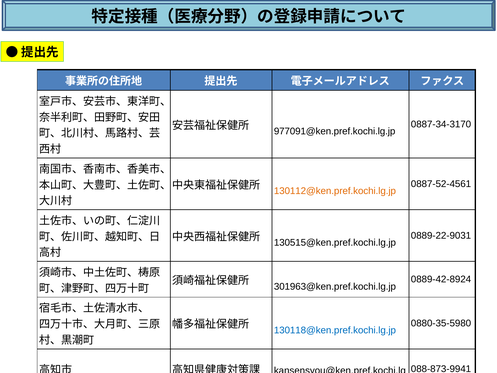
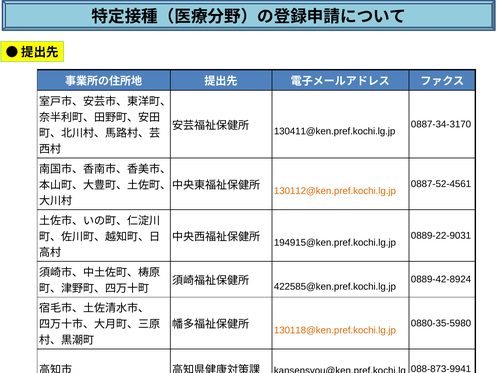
977091@ken.pref.kochi.lg.jp: 977091@ken.pref.kochi.lg.jp -> 130411@ken.pref.kochi.lg.jp (335, 131)
130515@ken.pref.kochi.lg.jp: 130515@ken.pref.kochi.lg.jp -> 194915@ken.pref.kochi.lg.jp (335, 243)
301963@ken.pref.kochi.lg.jp: 301963@ken.pref.kochi.lg.jp -> 422585@ken.pref.kochi.lg.jp (335, 286)
130118@ken.pref.kochi.lg.jp colour: blue -> orange (335, 330)
